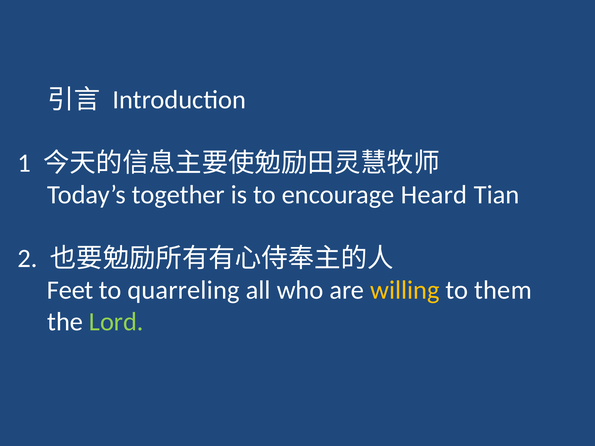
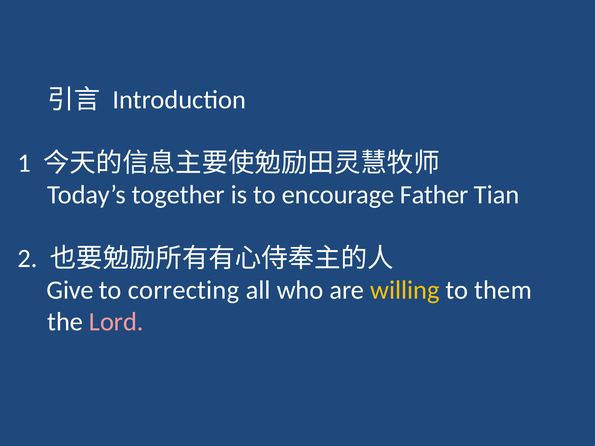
Heard: Heard -> Father (434, 195)
Feet: Feet -> Give (70, 290)
quarreling: quarreling -> correcting (184, 290)
Lord colour: light green -> pink (116, 322)
